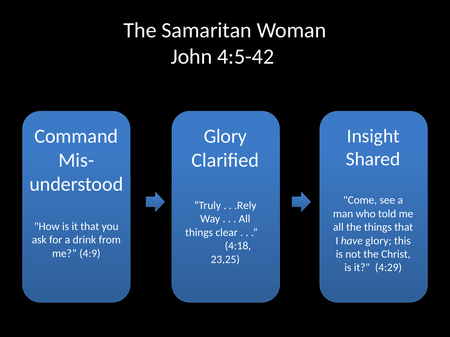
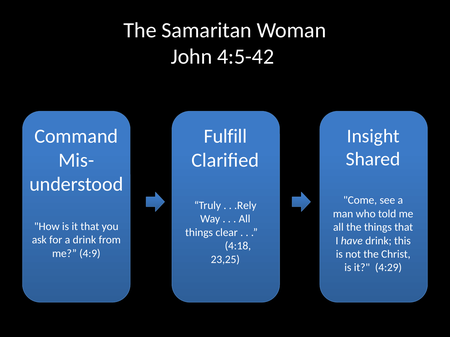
Glory: Glory -> Fulfill (225, 137)
have glory: glory -> drink (378, 241)
